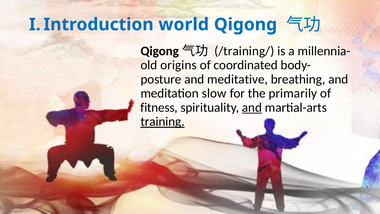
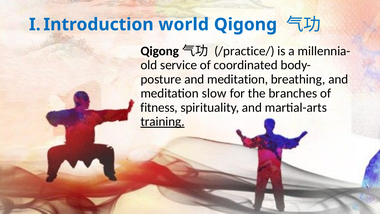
/training/: /training/ -> /practice/ (244, 51)
origins: origins -> service (179, 65)
meditative: meditative -> meditation (238, 79)
primarily: primarily -> branches (293, 93)
and underline: present -> none (252, 107)
